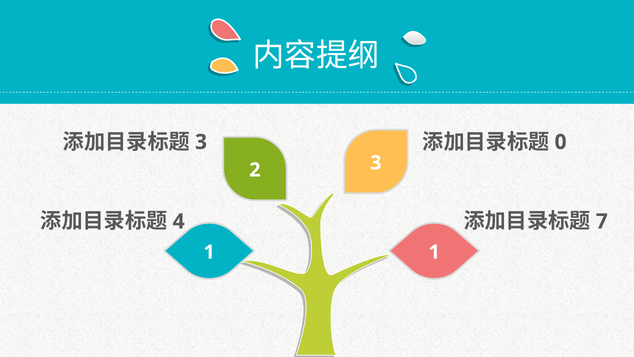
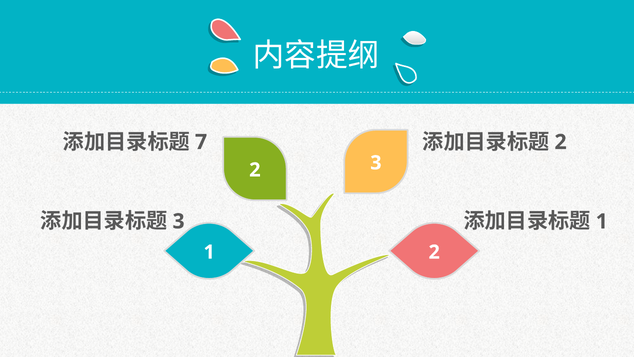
3: 3 -> 7 (201, 142)
0: 0 -> 2 (561, 142)
4: 4 -> 3 (179, 221)
7: 7 -> 1 (602, 221)
1 1: 1 -> 2 (434, 252)
